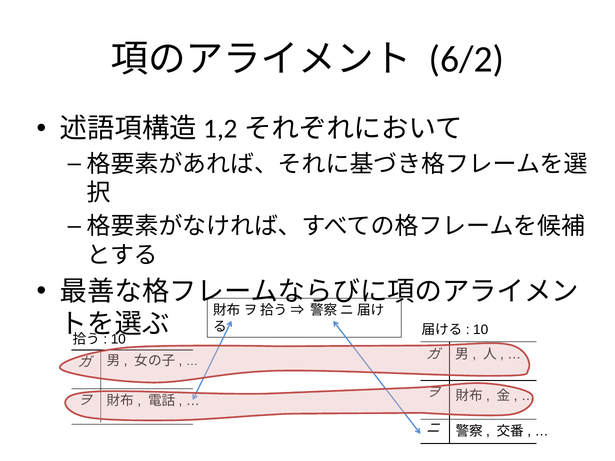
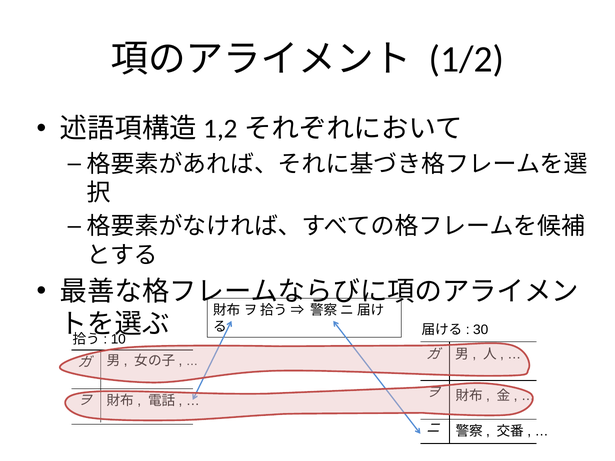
6/2: 6/2 -> 1/2 (467, 60)
10: 10 -> 30 (481, 330)
